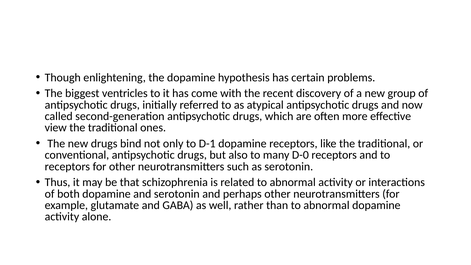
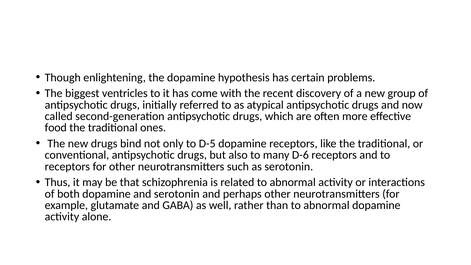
view: view -> food (56, 128)
D-1: D-1 -> D-5 (207, 144)
D-0: D-0 -> D-6 (300, 155)
